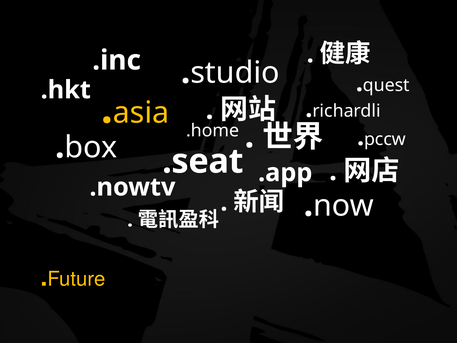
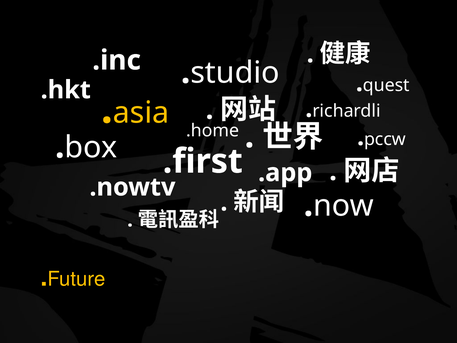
.seat: .seat -> .first (203, 161)
